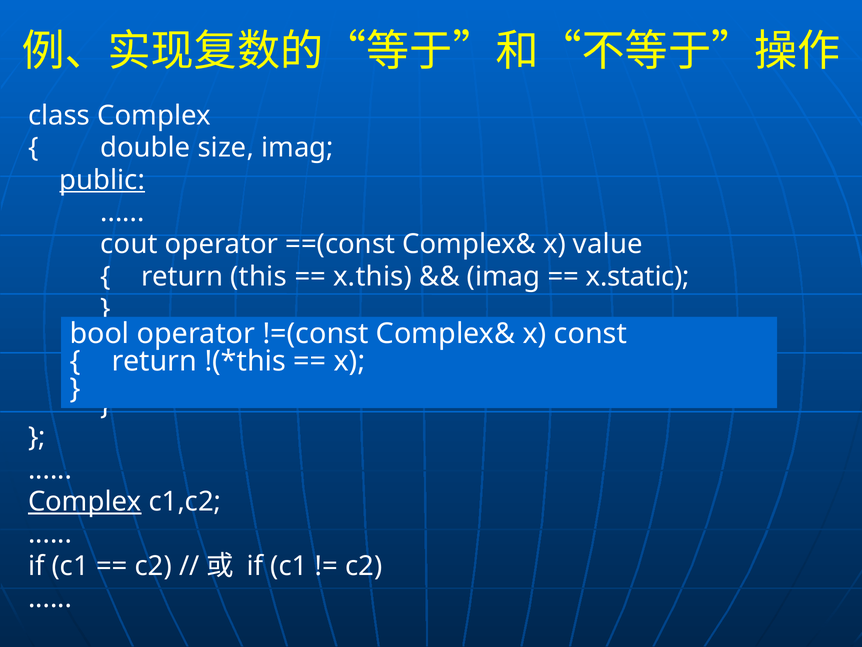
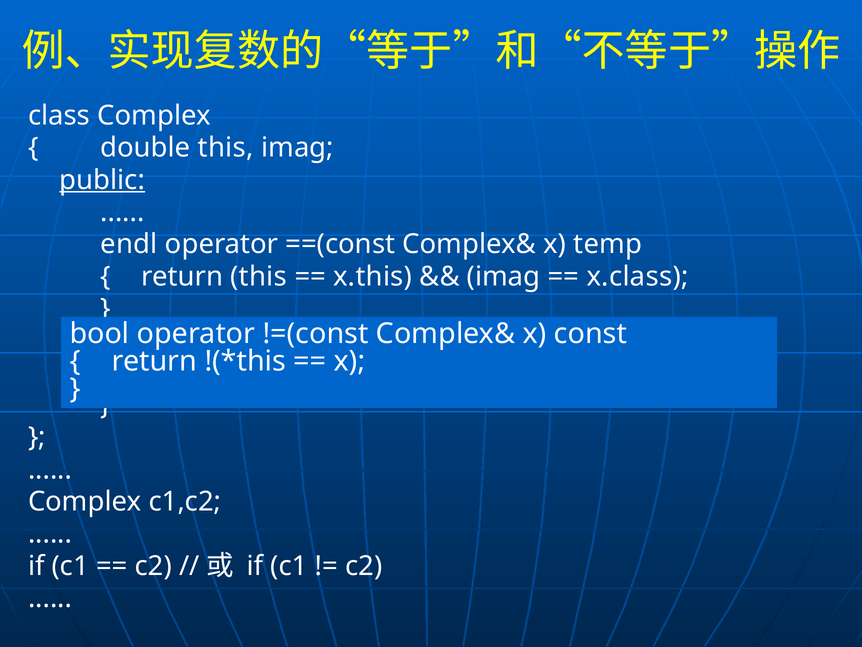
double size: size -> this (226, 148)
cout: cout -> endl (129, 244)
value: value -> temp (608, 244)
x.static: x.static -> x.class (637, 276)
Complex underline: present -> none (85, 501)
